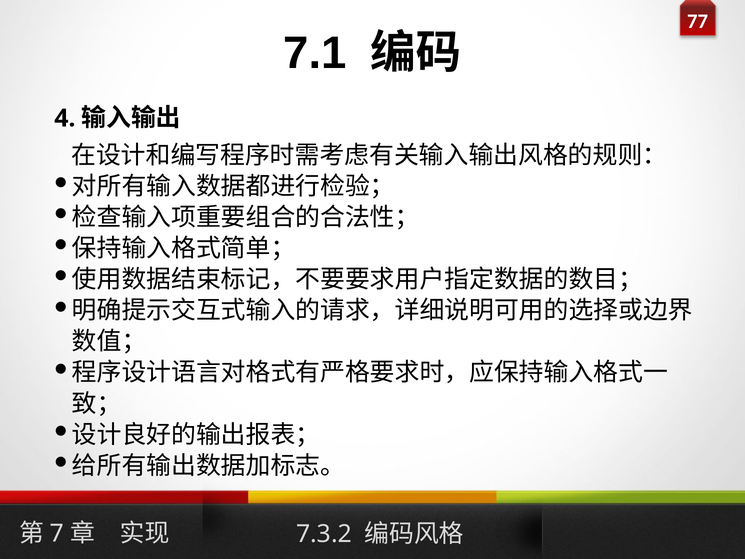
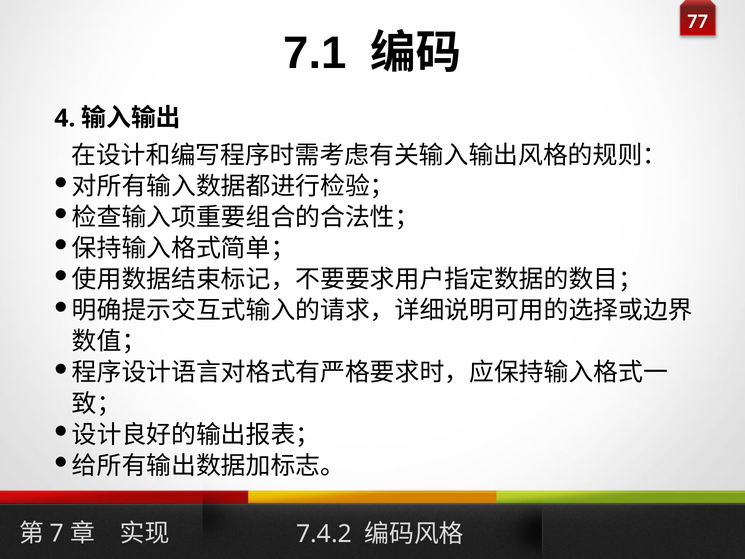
7.3.2: 7.3.2 -> 7.4.2 (324, 534)
